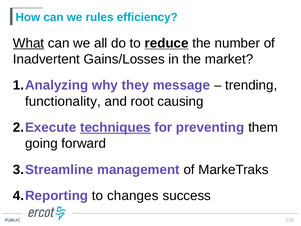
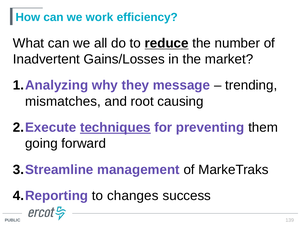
rules: rules -> work (99, 17)
What underline: present -> none (29, 43)
functionality: functionality -> mismatches (63, 101)
